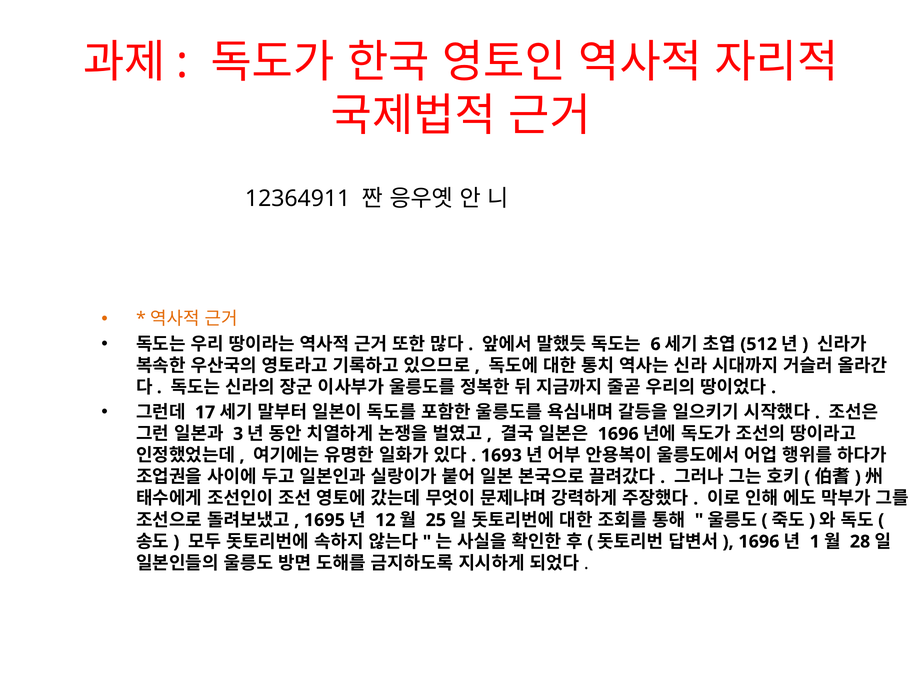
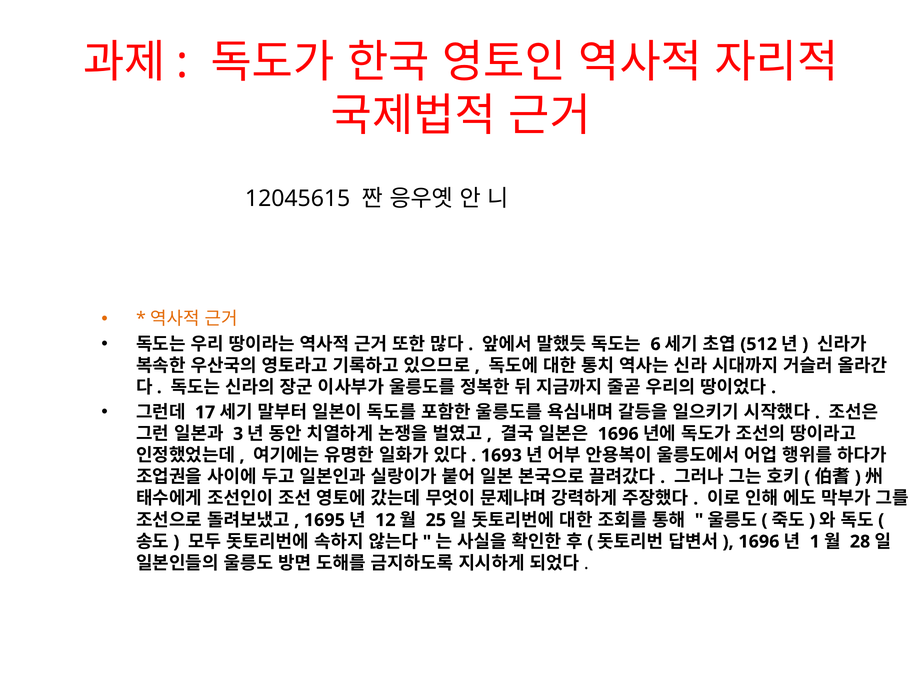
12364911: 12364911 -> 12045615 (298, 199)
